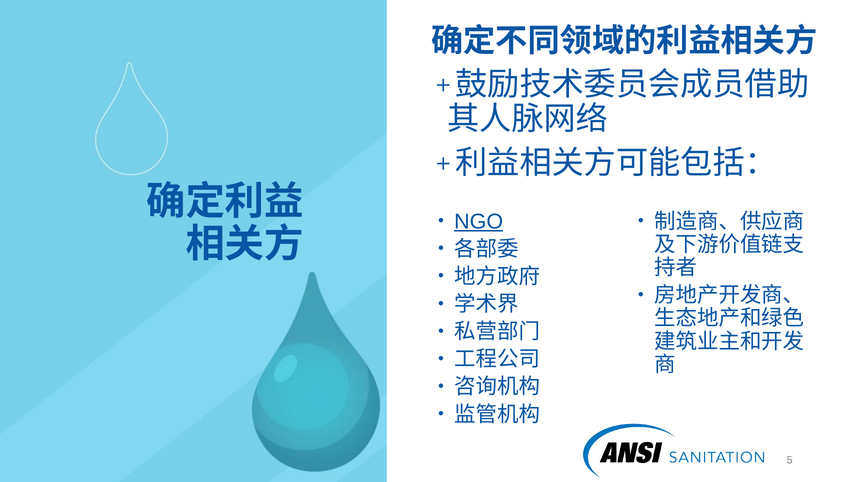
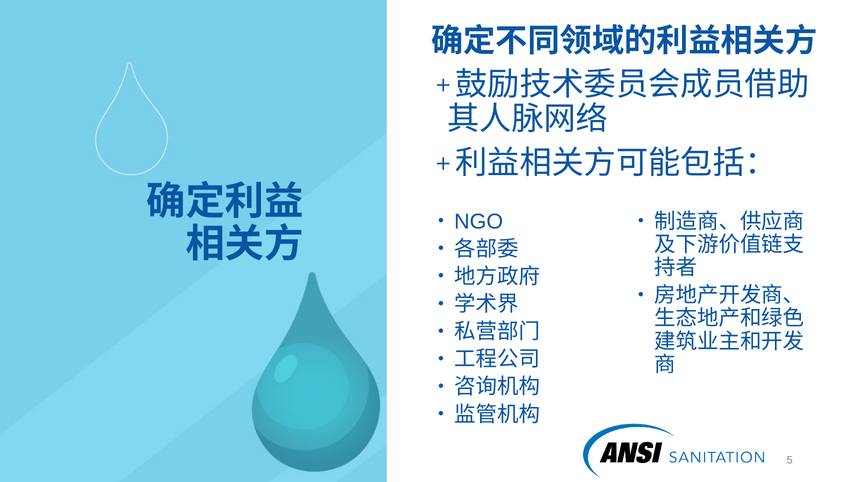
NGO underline: present -> none (479, 222)
